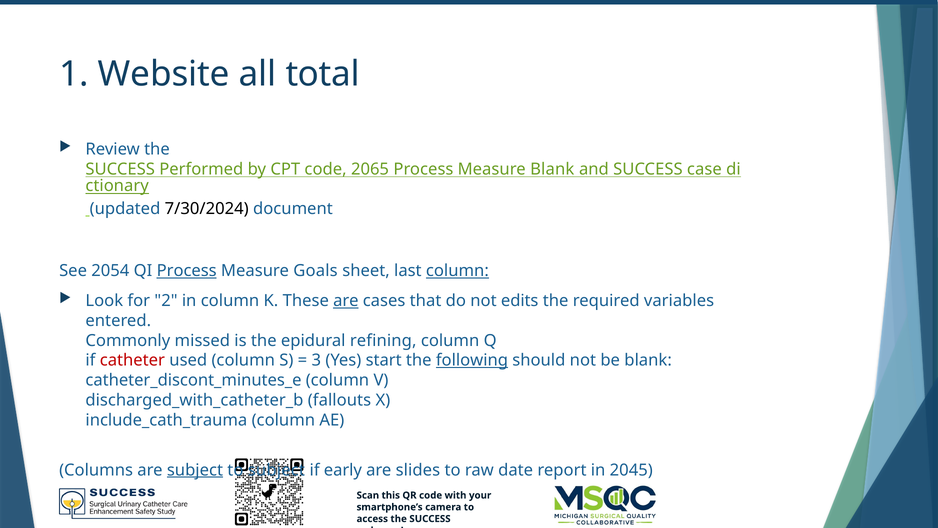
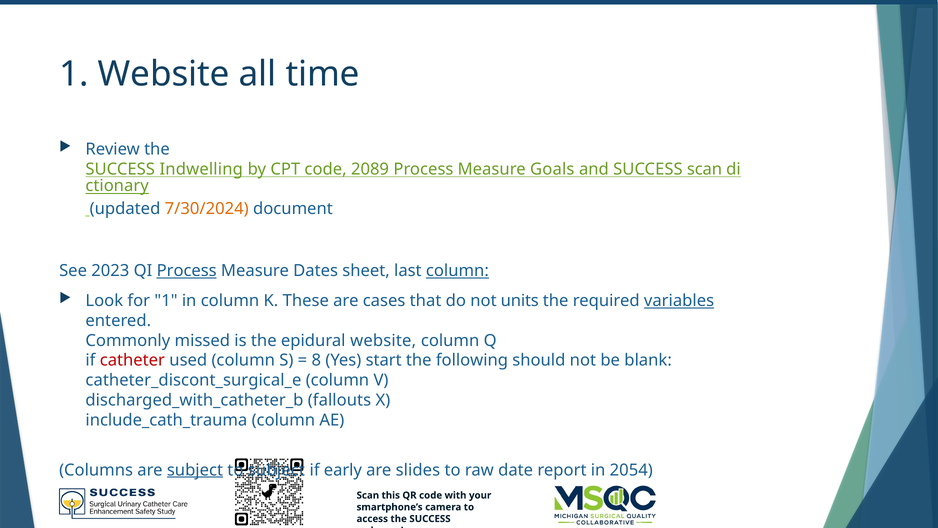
total: total -> time (323, 74)
Performed: Performed -> Indwelling (201, 169)
2065: 2065 -> 2089 (370, 169)
Measure Blank: Blank -> Goals (552, 169)
SUCCESS case: case -> scan (705, 169)
7/30/2024 colour: black -> orange (207, 208)
2054: 2054 -> 2023 (110, 271)
Goals: Goals -> Dates (316, 271)
for 2: 2 -> 1 (166, 300)
are underline: present -> none (346, 300)
edits: edits -> units (520, 300)
variables underline: none -> present (679, 300)
epidural refining: refining -> website (383, 340)
3: 3 -> 8 (316, 360)
following underline: present -> none (472, 360)
catheter_discont_minutes_e: catheter_discont_minutes_e -> catheter_discont_surgical_e (193, 380)
2045: 2045 -> 2054 (631, 470)
